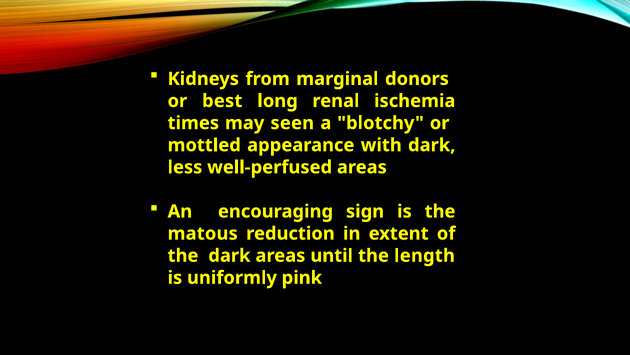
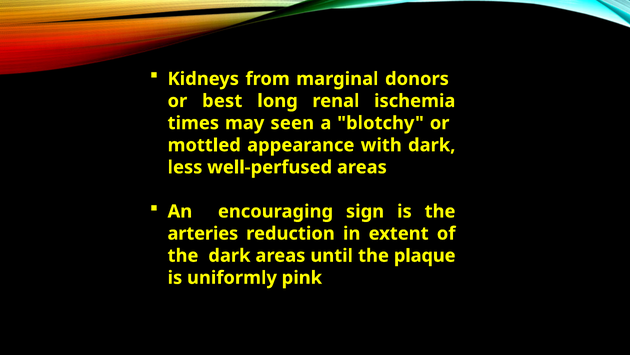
matous: matous -> arteries (203, 233)
length: length -> plaque (425, 255)
